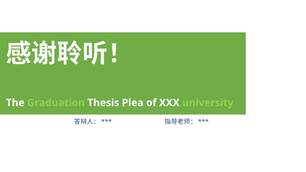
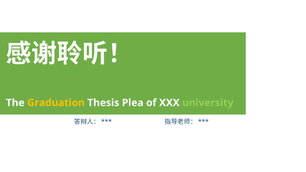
Graduation colour: light green -> yellow (56, 103)
